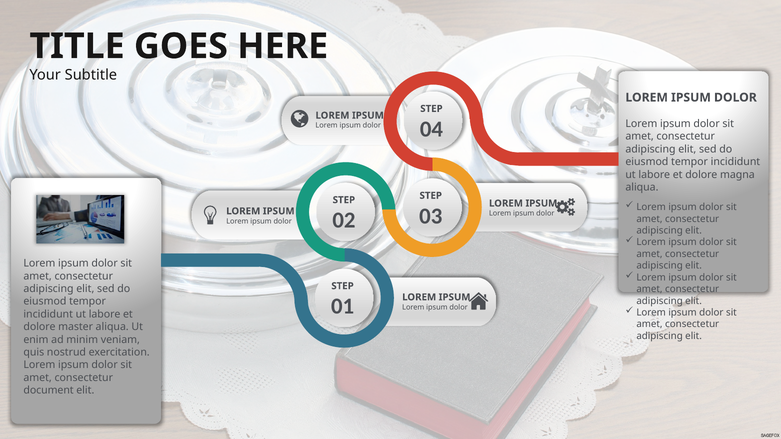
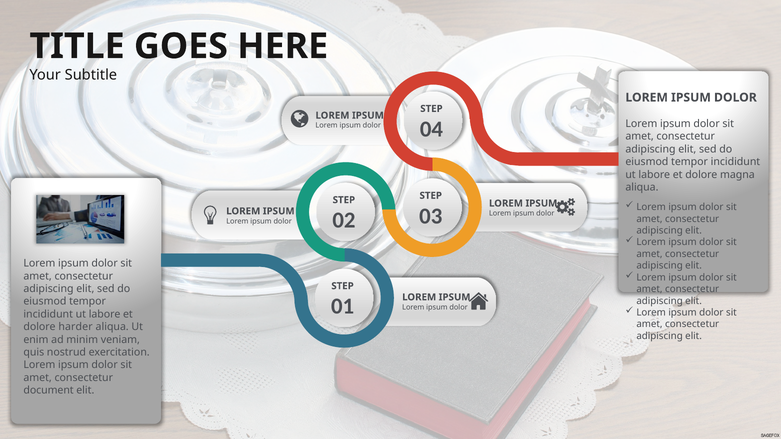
master: master -> harder (76, 327)
